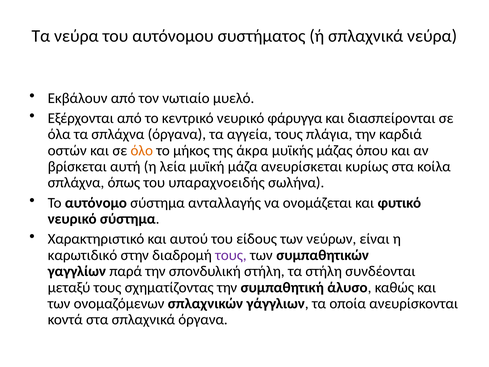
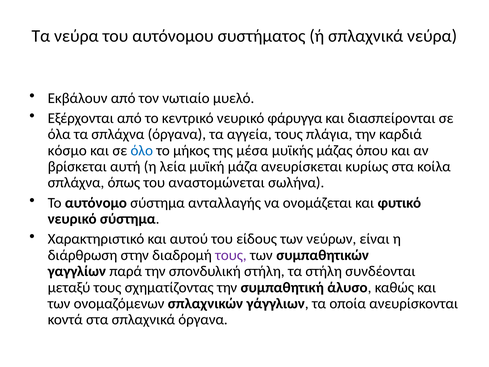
οστών: οστών -> κόσμο (67, 150)
όλο colour: orange -> blue (142, 150)
άκρα: άκρα -> μέσα (252, 150)
υπαραχνοειδής: υπαραχνοειδής -> αναστομώνεται (217, 183)
καρωτιδικό: καρωτιδικό -> διάρθρωση (82, 255)
